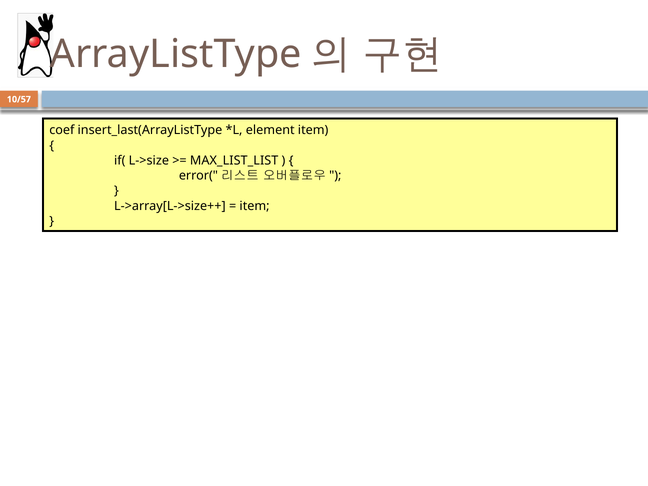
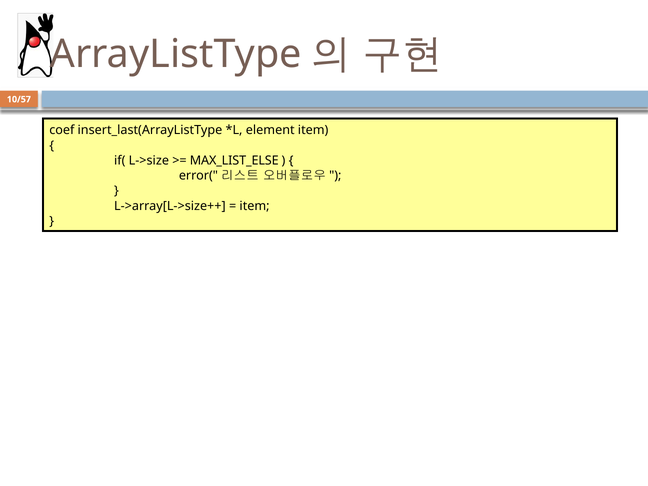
MAX_LIST_LIST: MAX_LIST_LIST -> MAX_LIST_ELSE (234, 160)
